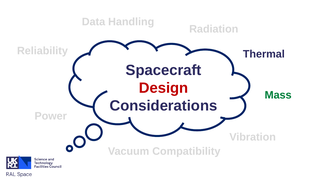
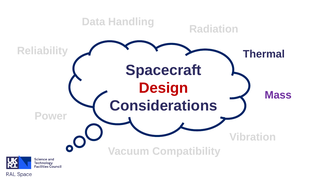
Mass colour: green -> purple (278, 95)
